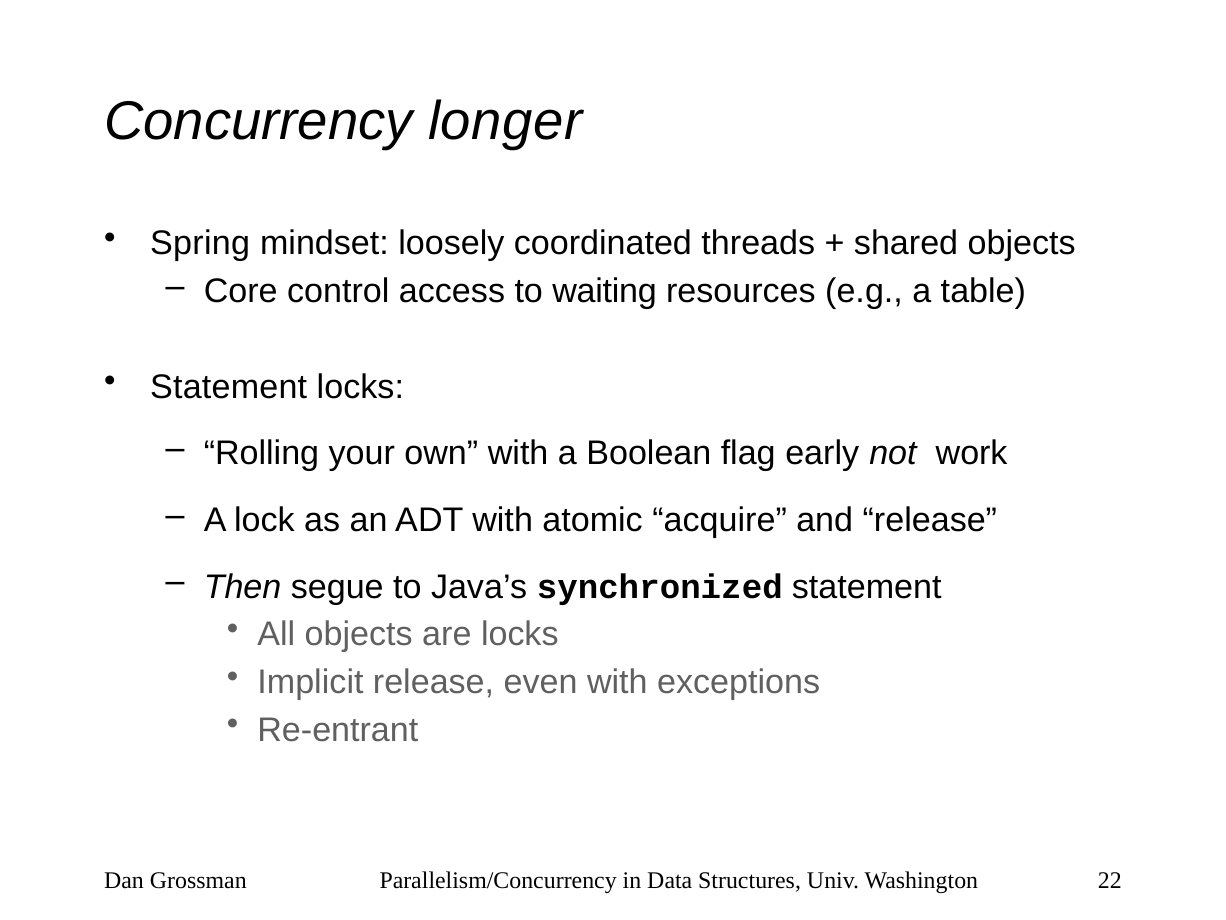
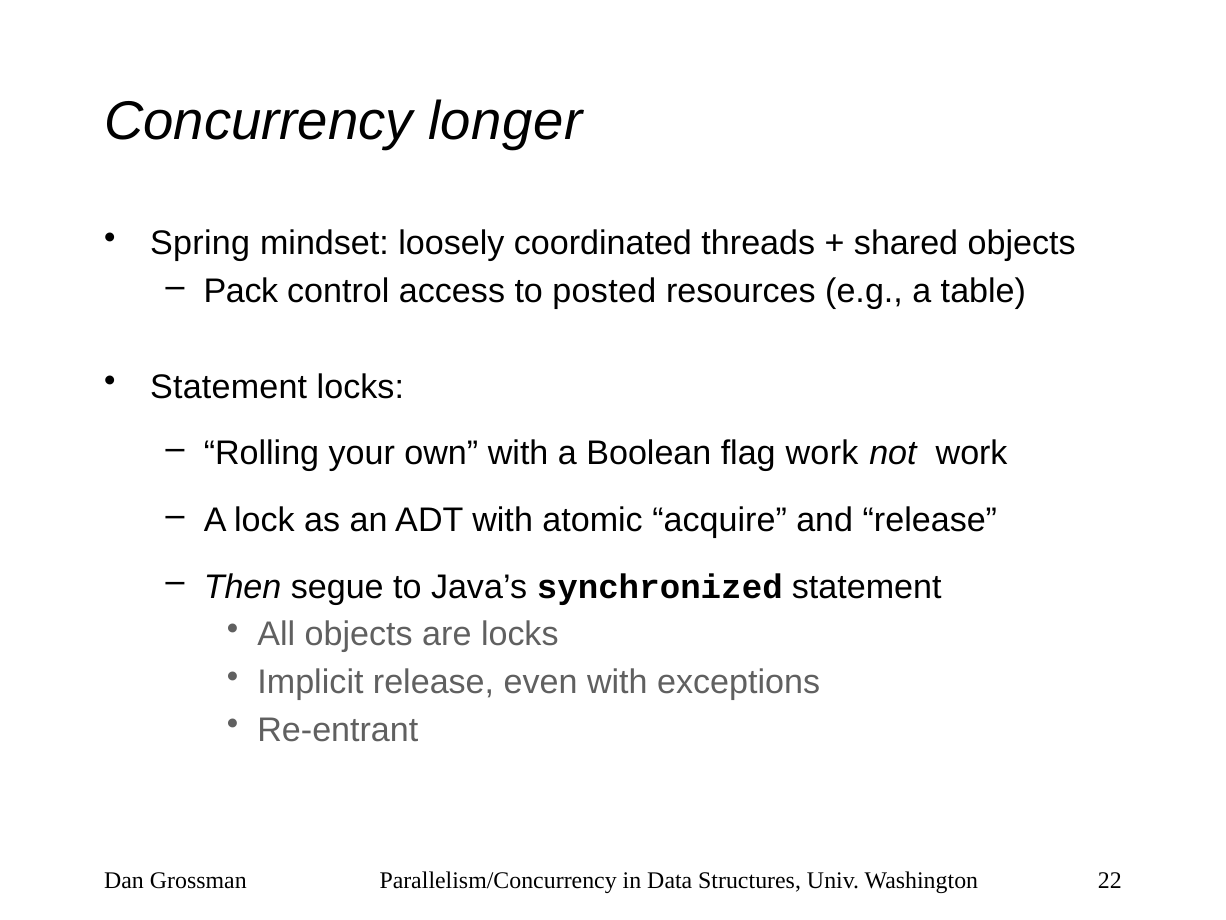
Core: Core -> Pack (241, 291)
waiting: waiting -> posted (604, 291)
flag early: early -> work (822, 453)
